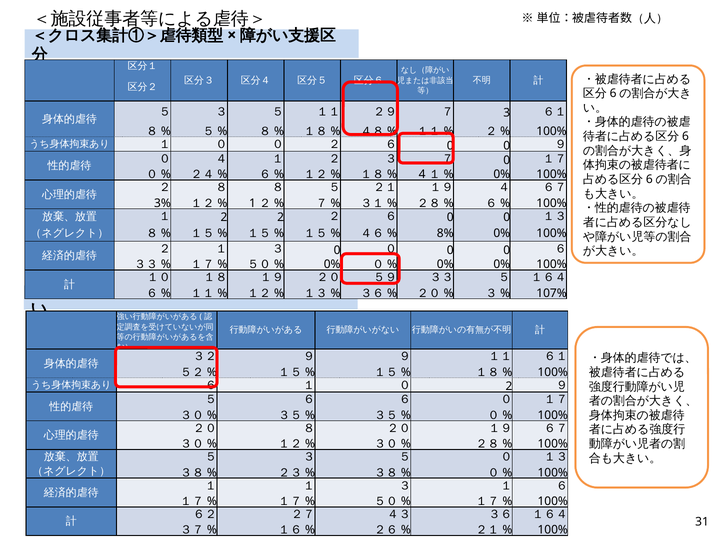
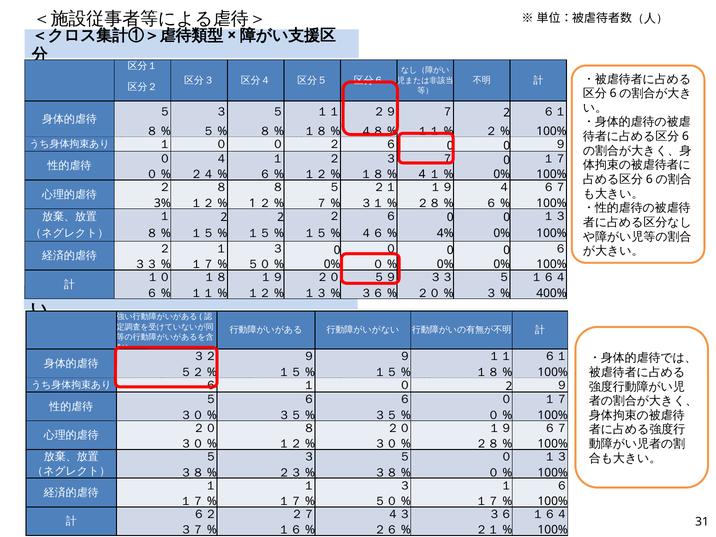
７ 3: 3 -> 2 (507, 113)
8%: 8% -> 4% (445, 234)
107%: 107% -> 400% (552, 293)
